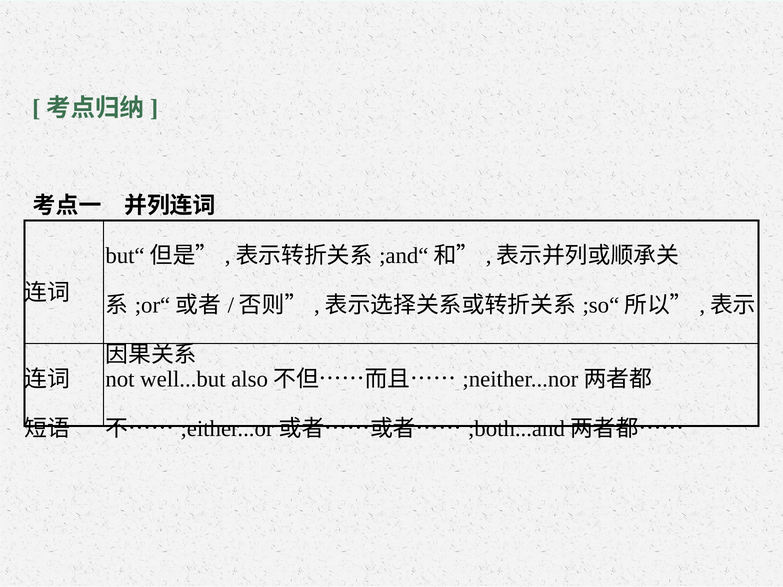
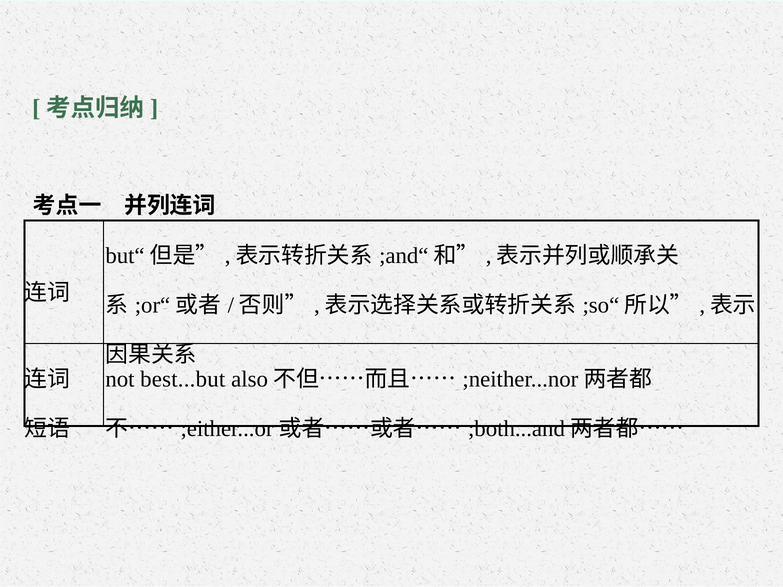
well...but: well...but -> best...but (183, 379)
